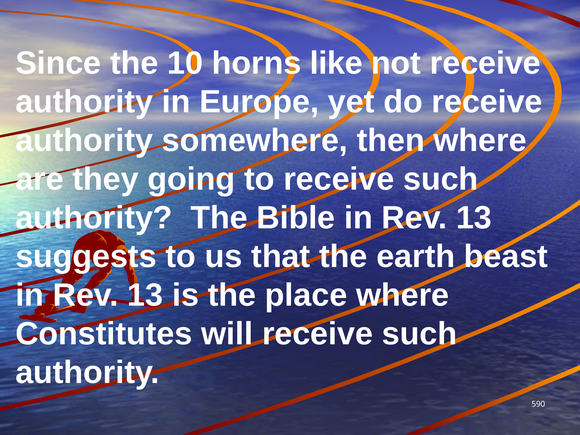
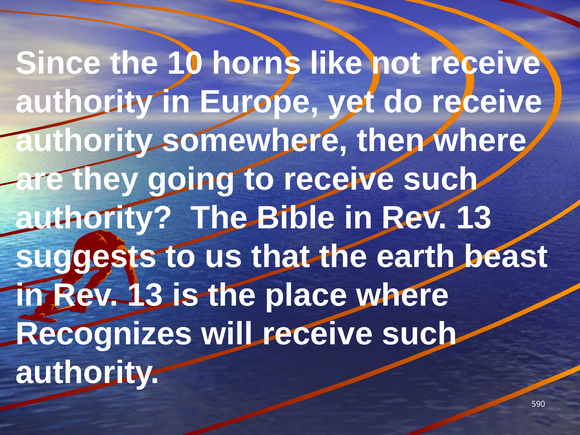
Constitutes: Constitutes -> Recognizes (104, 334)
